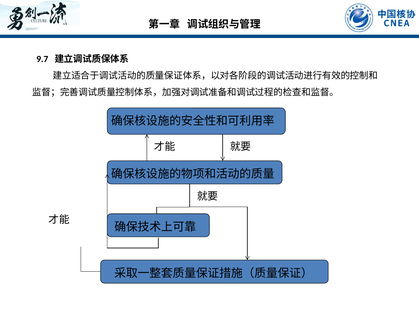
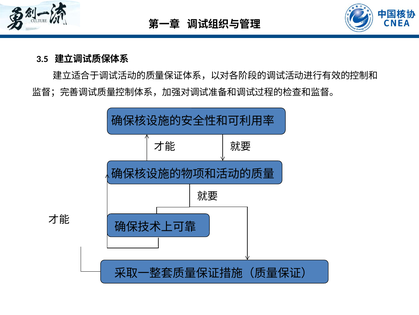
9.7: 9.7 -> 3.5 (42, 59)
